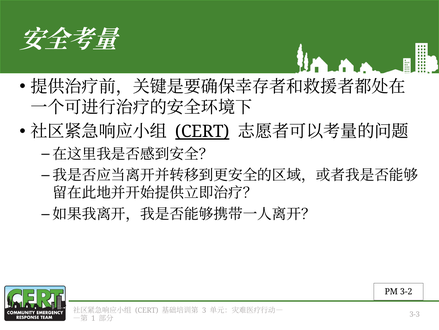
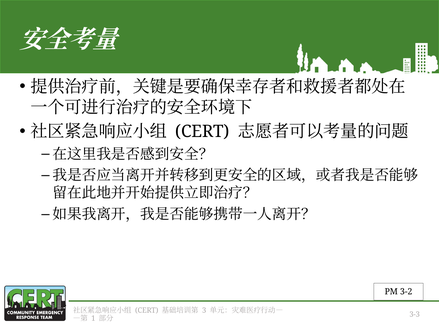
CERT underline: present -> none (202, 131)
